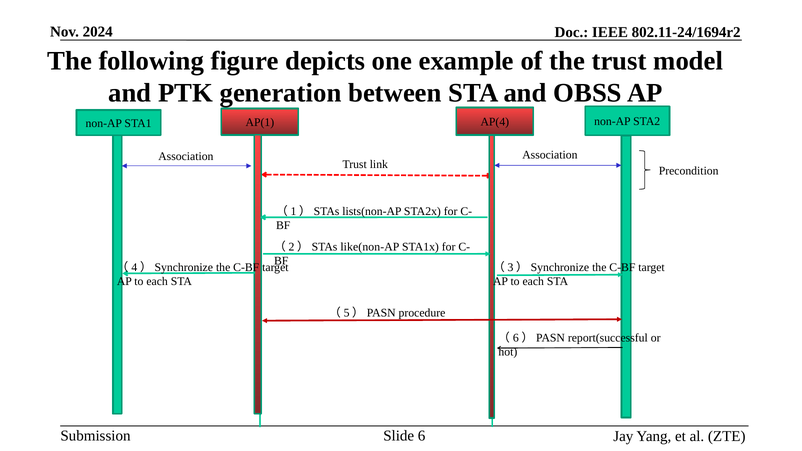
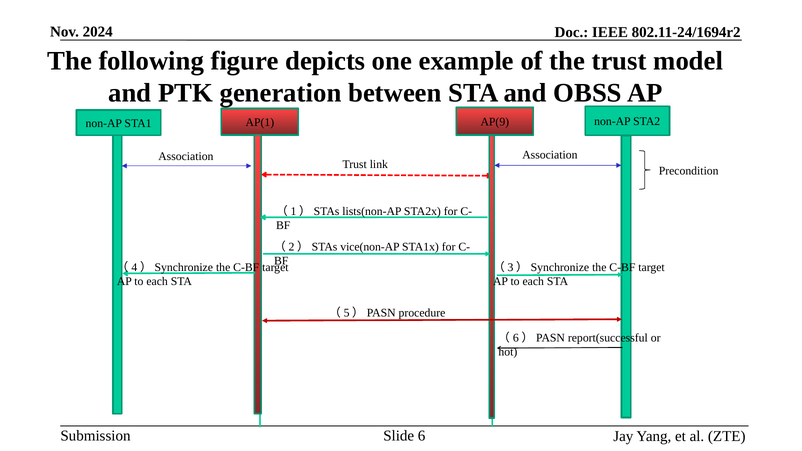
AP(4: AP(4 -> AP(9 (495, 122)
like(non-AP: like(non-AP -> vice(non-AP (370, 247)
